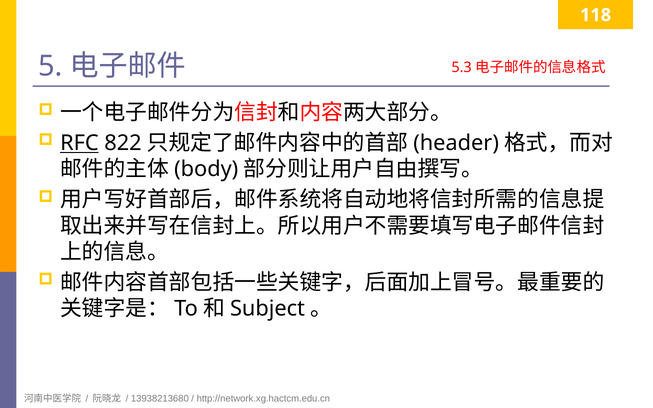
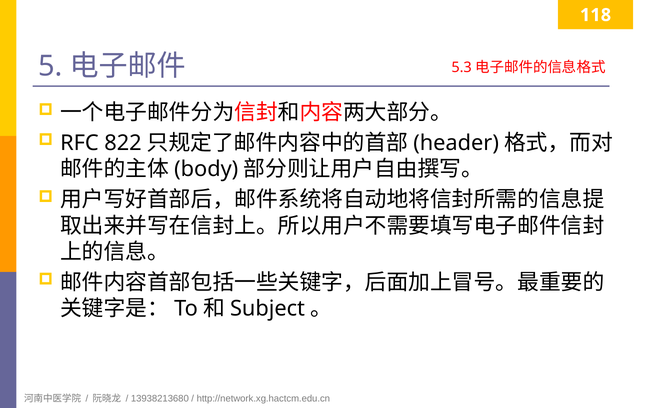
RFC underline: present -> none (79, 143)
